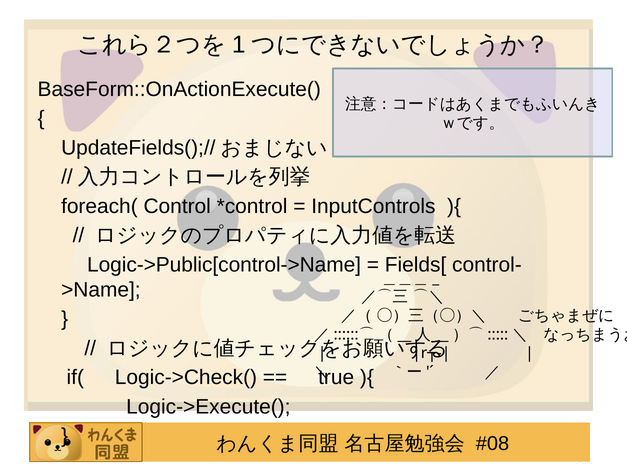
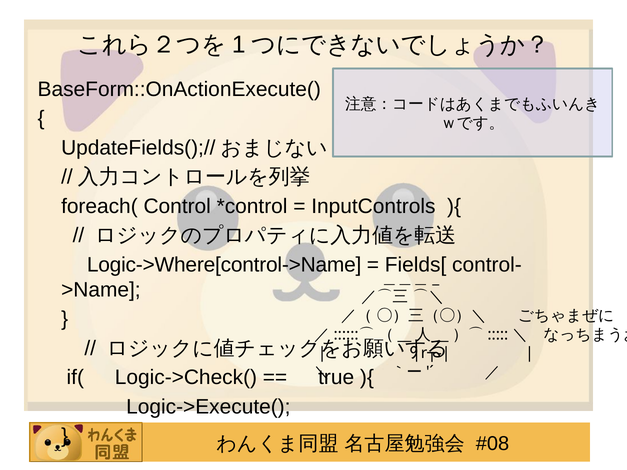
Logic->Public[control->Name: Logic->Public[control->Name -> Logic->Where[control->Name (224, 265)
